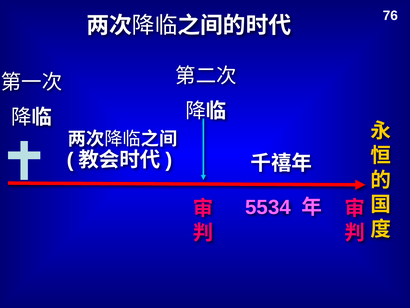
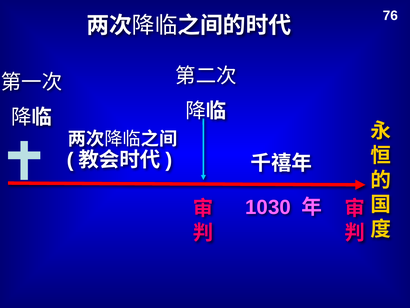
5534: 5534 -> 1030 (268, 207)
